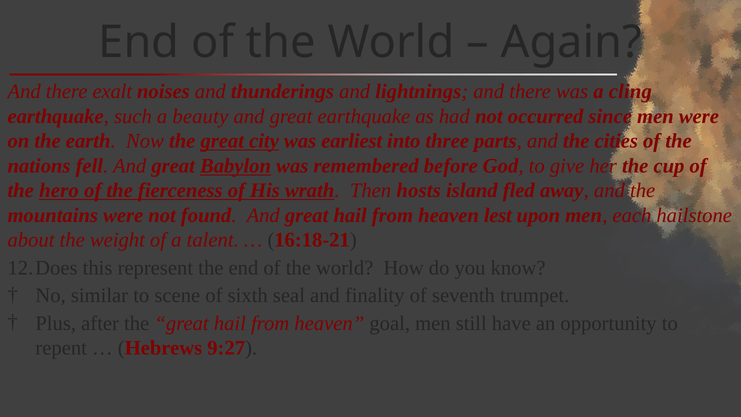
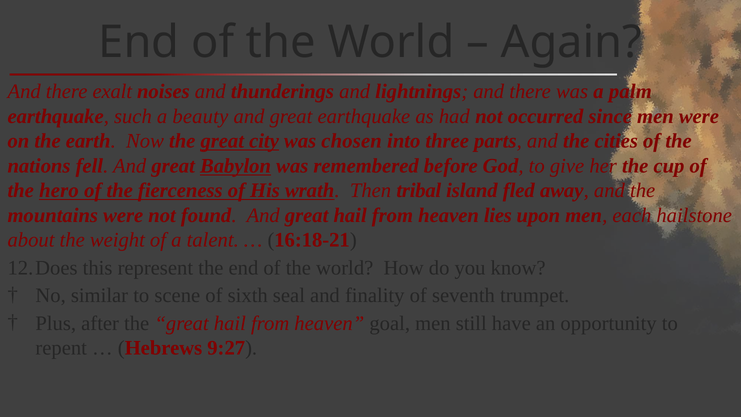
cling: cling -> palm (630, 92)
earliest: earliest -> chosen (352, 141)
hosts: hosts -> tribal (419, 190)
lest: lest -> lies (498, 215)
